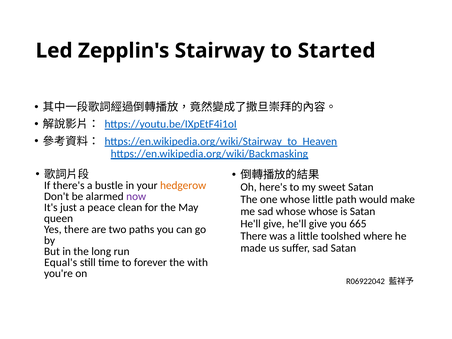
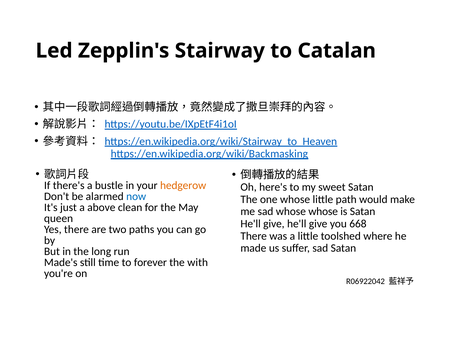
Started: Started -> Catalan (337, 51)
now colour: purple -> blue (136, 196)
peace: peace -> above (101, 207)
665: 665 -> 668 (358, 224)
Equal's: Equal's -> Made's (61, 262)
